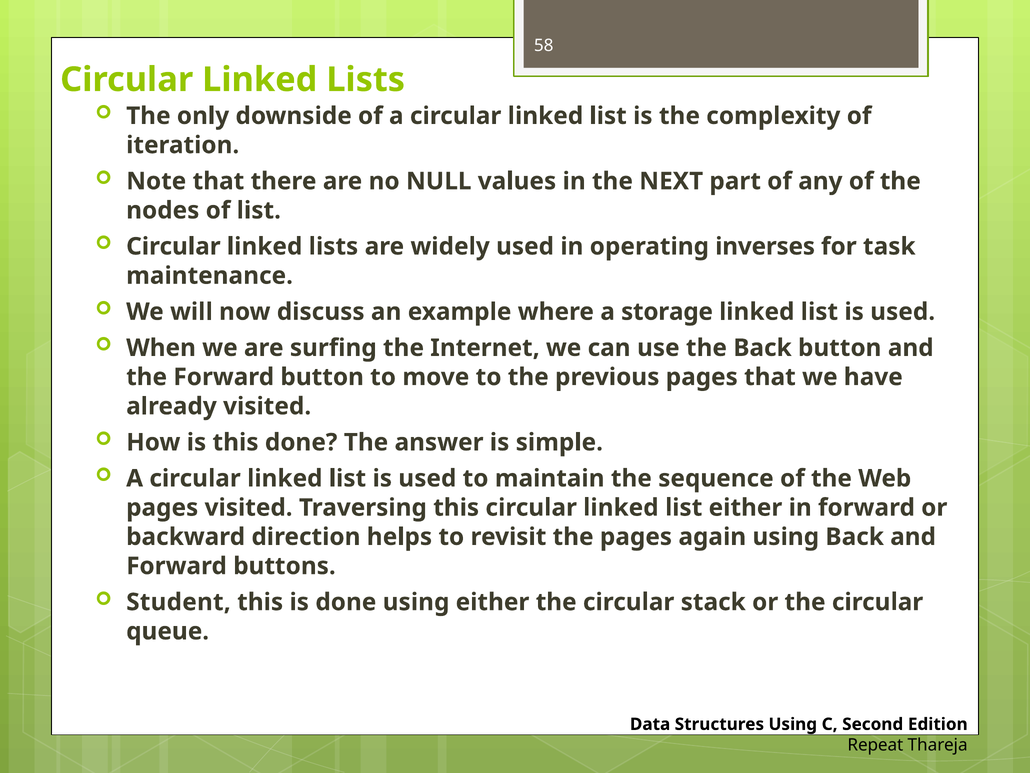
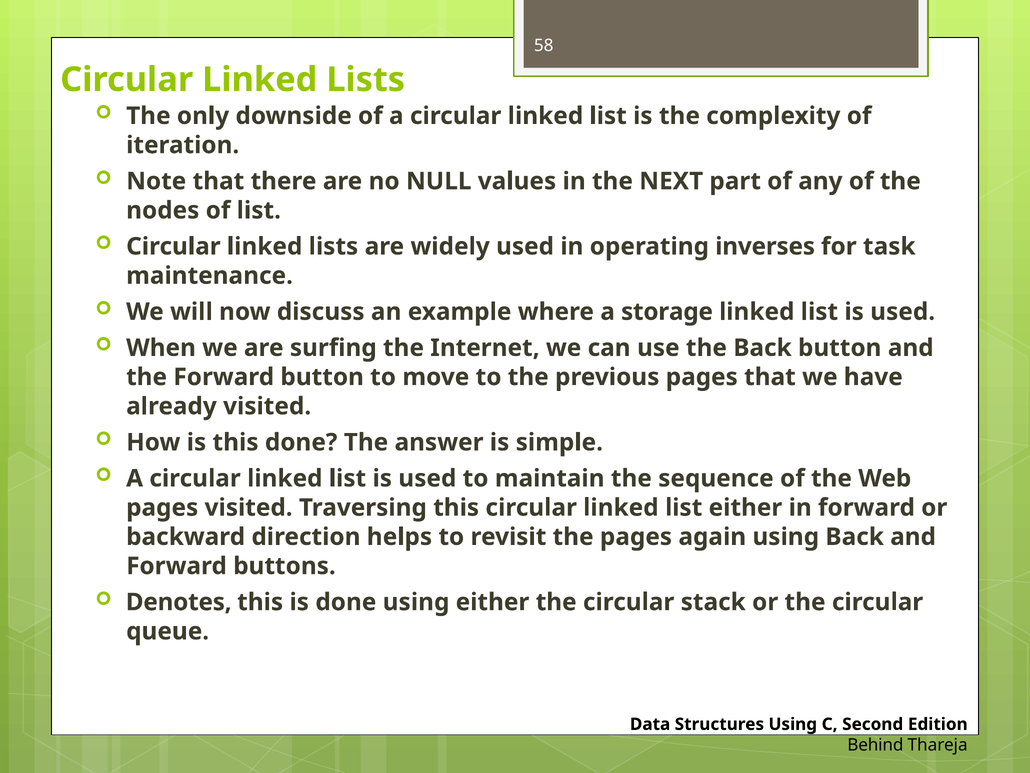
Student: Student -> Denotes (179, 602)
Repeat: Repeat -> Behind (875, 744)
